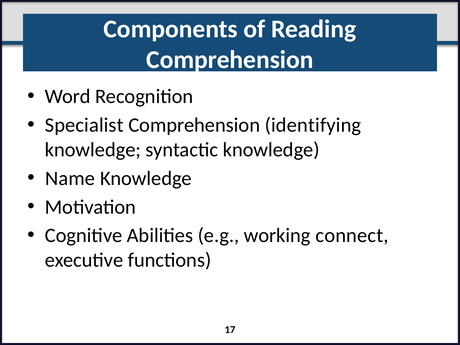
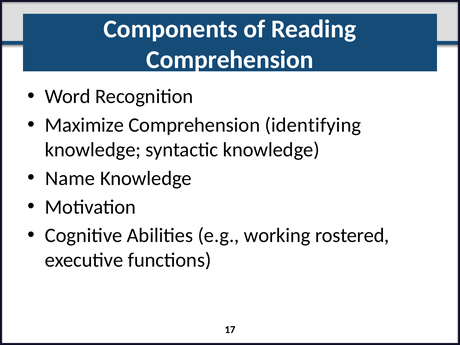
Specialist: Specialist -> Maximize (84, 125)
connect: connect -> rostered (352, 236)
